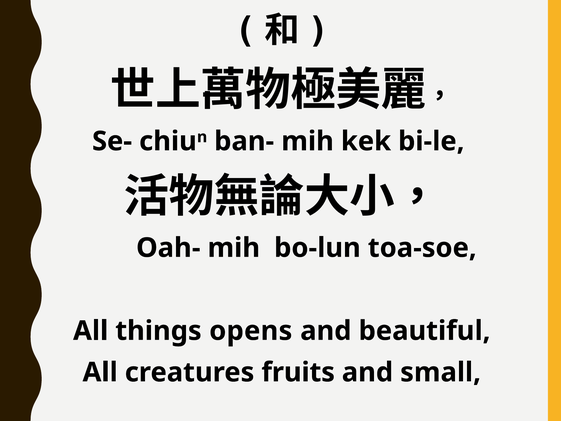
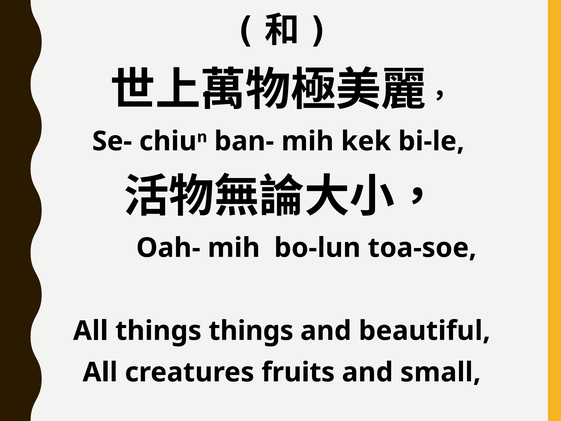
things opens: opens -> things (251, 331)
